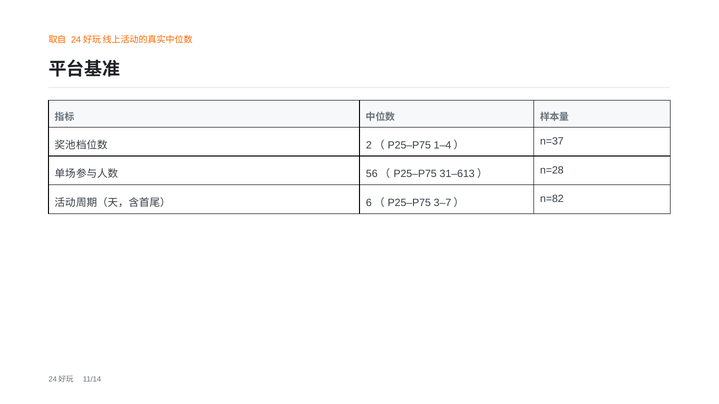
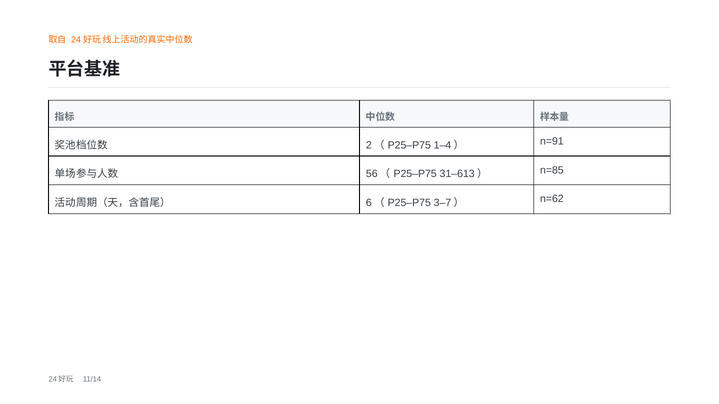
n=37: n=37 -> n=91 (552, 142)
n=28: n=28 -> n=85 (552, 170)
n=82: n=82 -> n=62 (552, 199)
